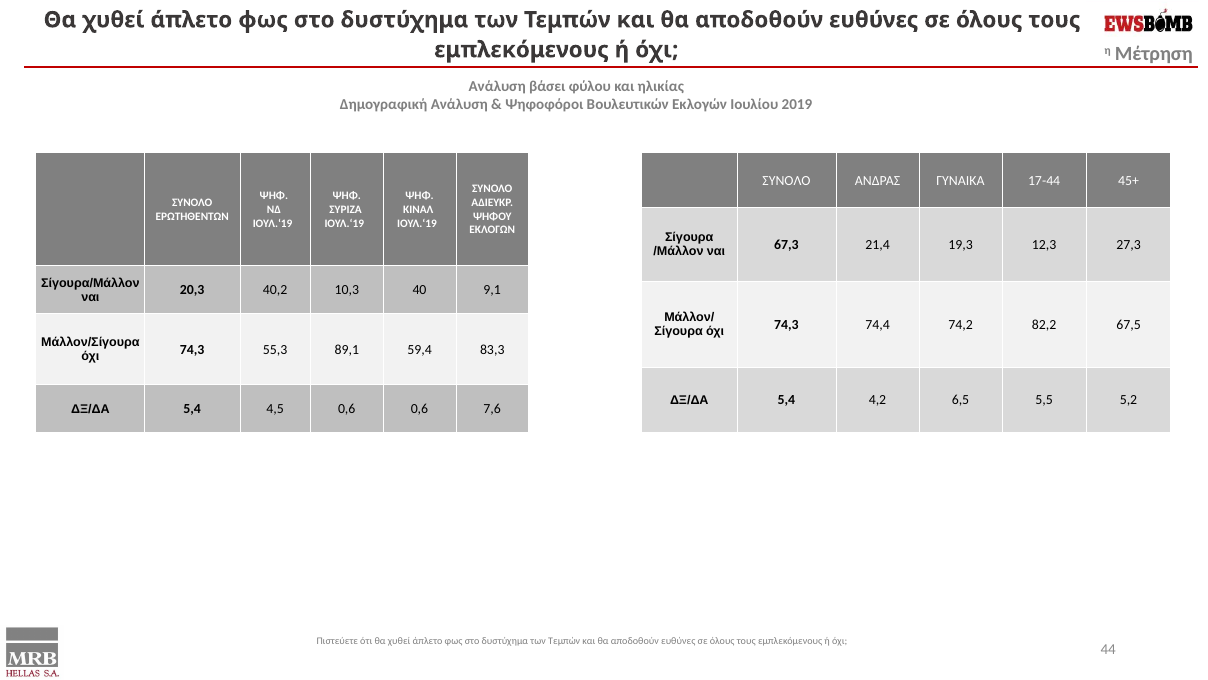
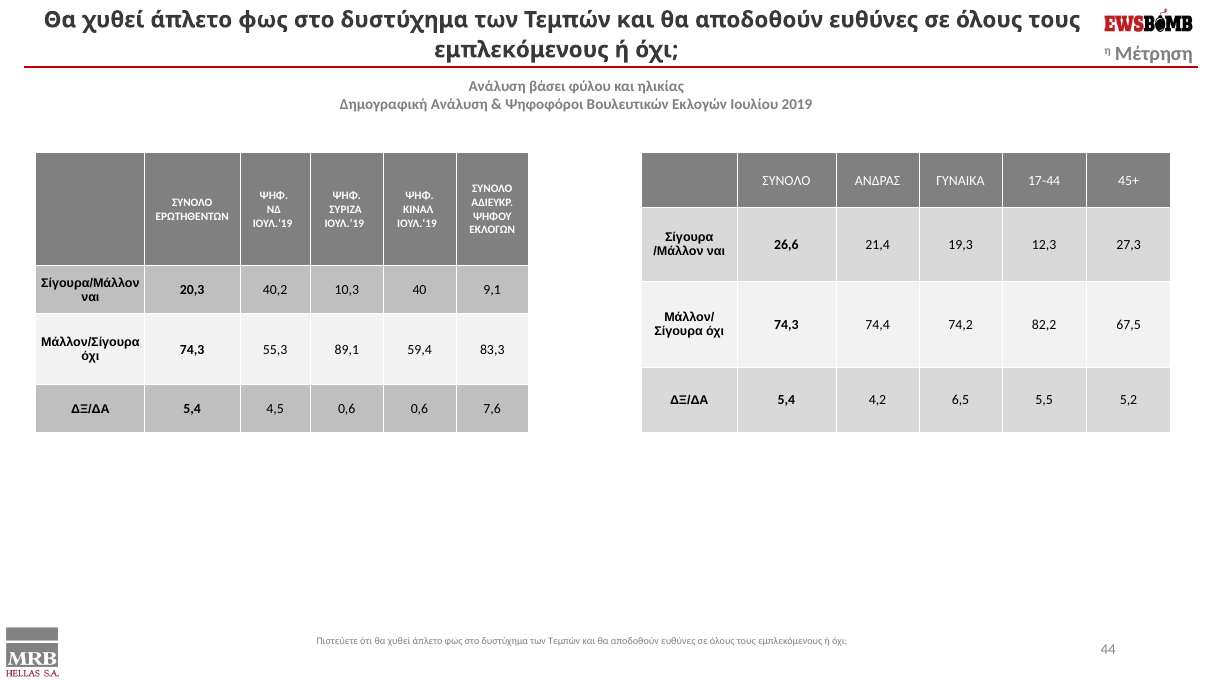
67,3: 67,3 -> 26,6 (786, 244)
